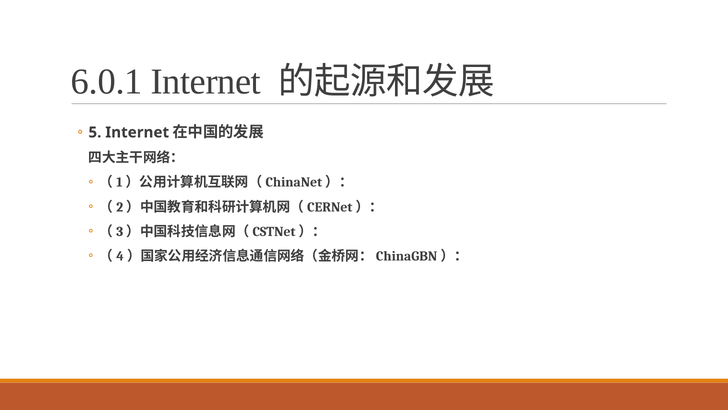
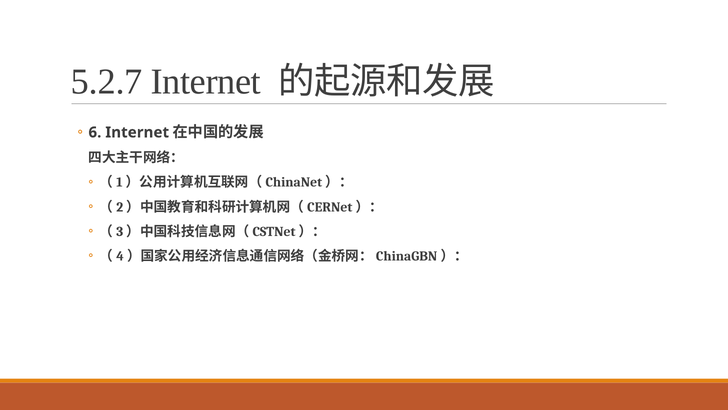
6.0.1: 6.0.1 -> 5.2.7 (107, 82)
5: 5 -> 6 (95, 132)
